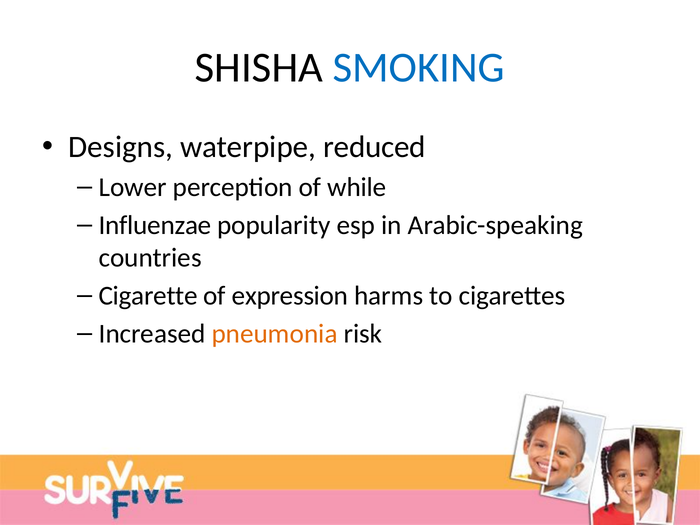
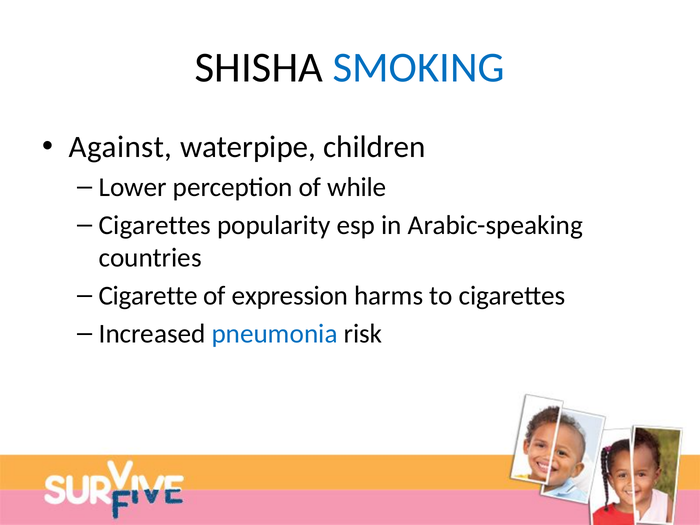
Designs: Designs -> Against (120, 147)
reduced: reduced -> children (374, 147)
Influenzae: Influenzae -> Cigarettes (155, 225)
pneumonia colour: orange -> blue (275, 334)
